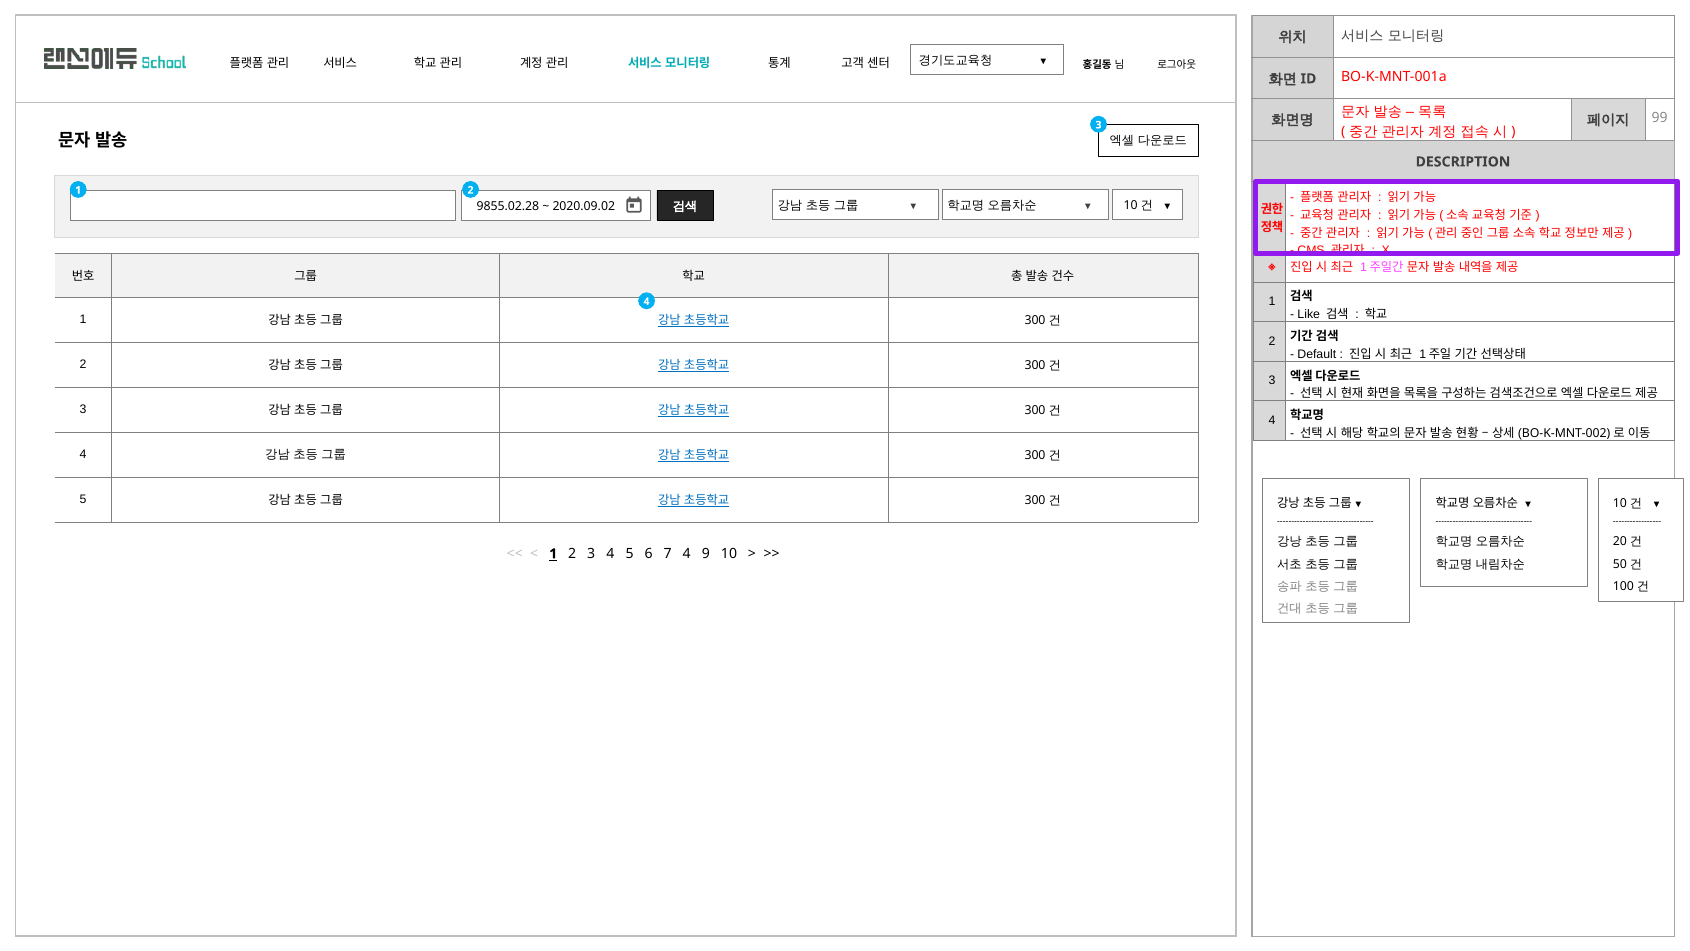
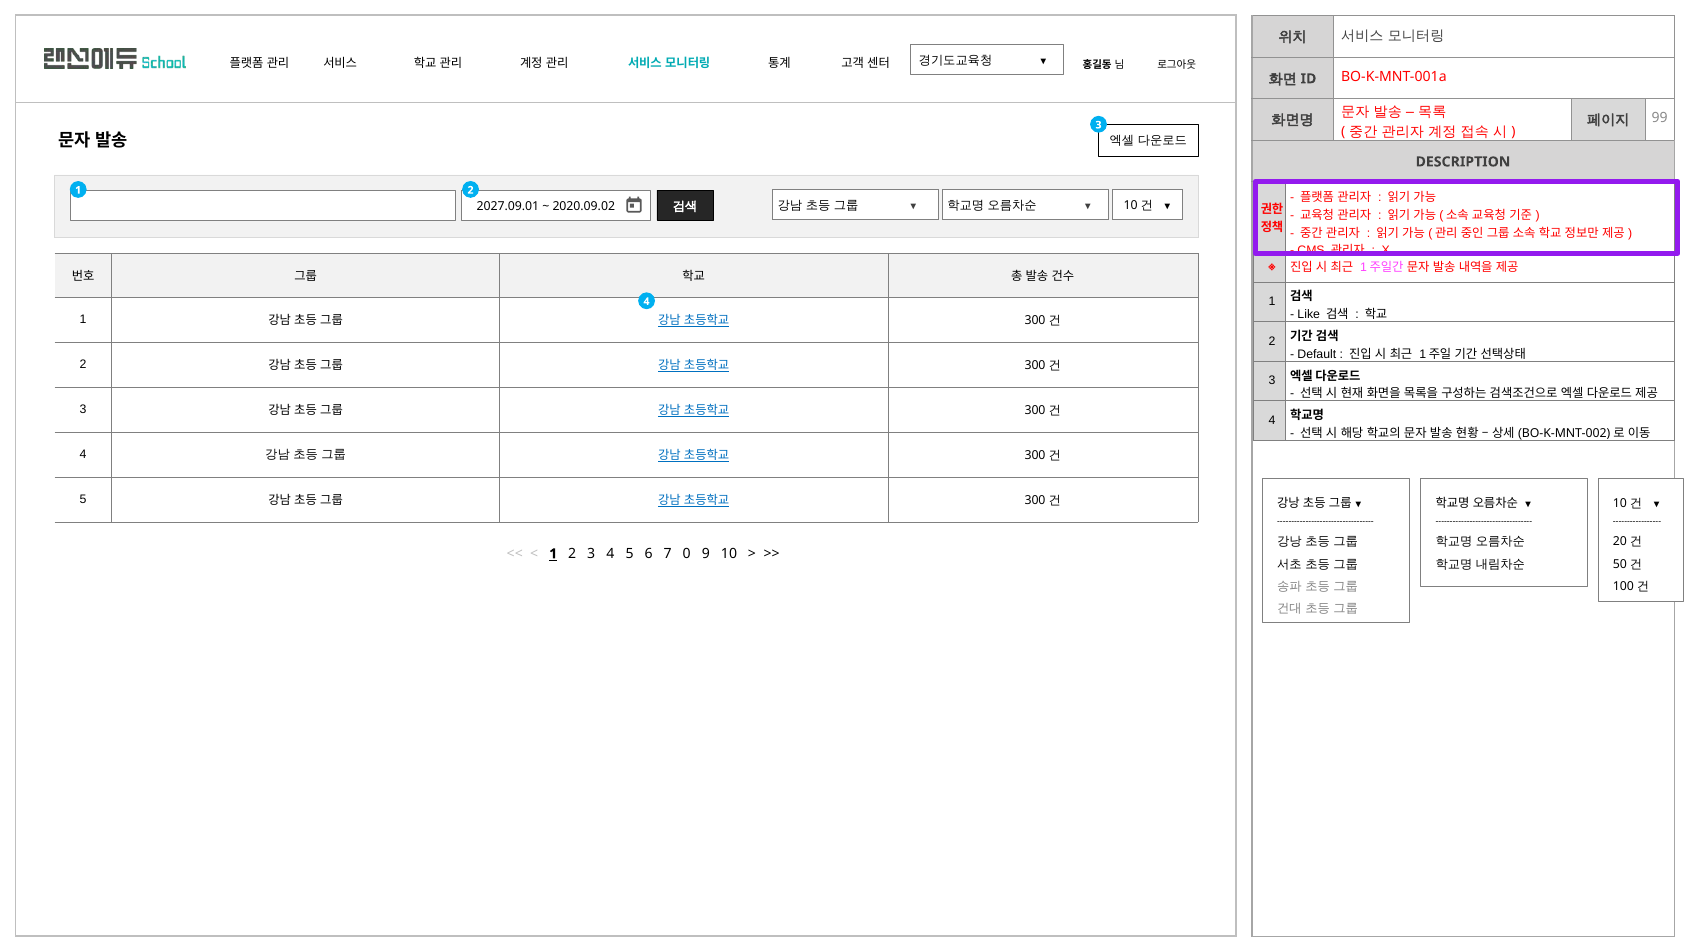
9855.02.28: 9855.02.28 -> 2027.09.01 (508, 206)
7 4: 4 -> 0 (687, 554)
